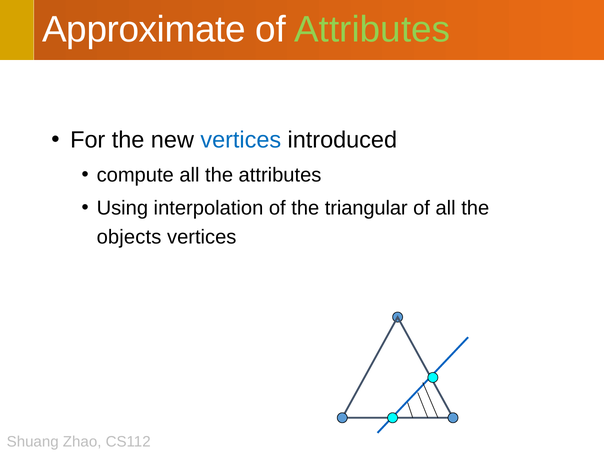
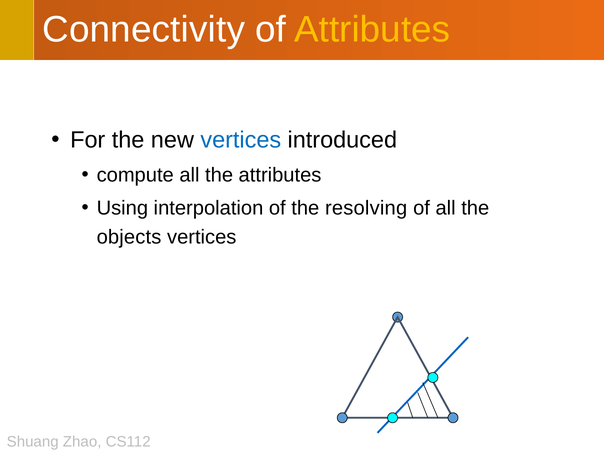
Approximate: Approximate -> Connectivity (144, 30)
Attributes colour: light green -> yellow (372, 30)
triangular: triangular -> resolving (366, 208)
